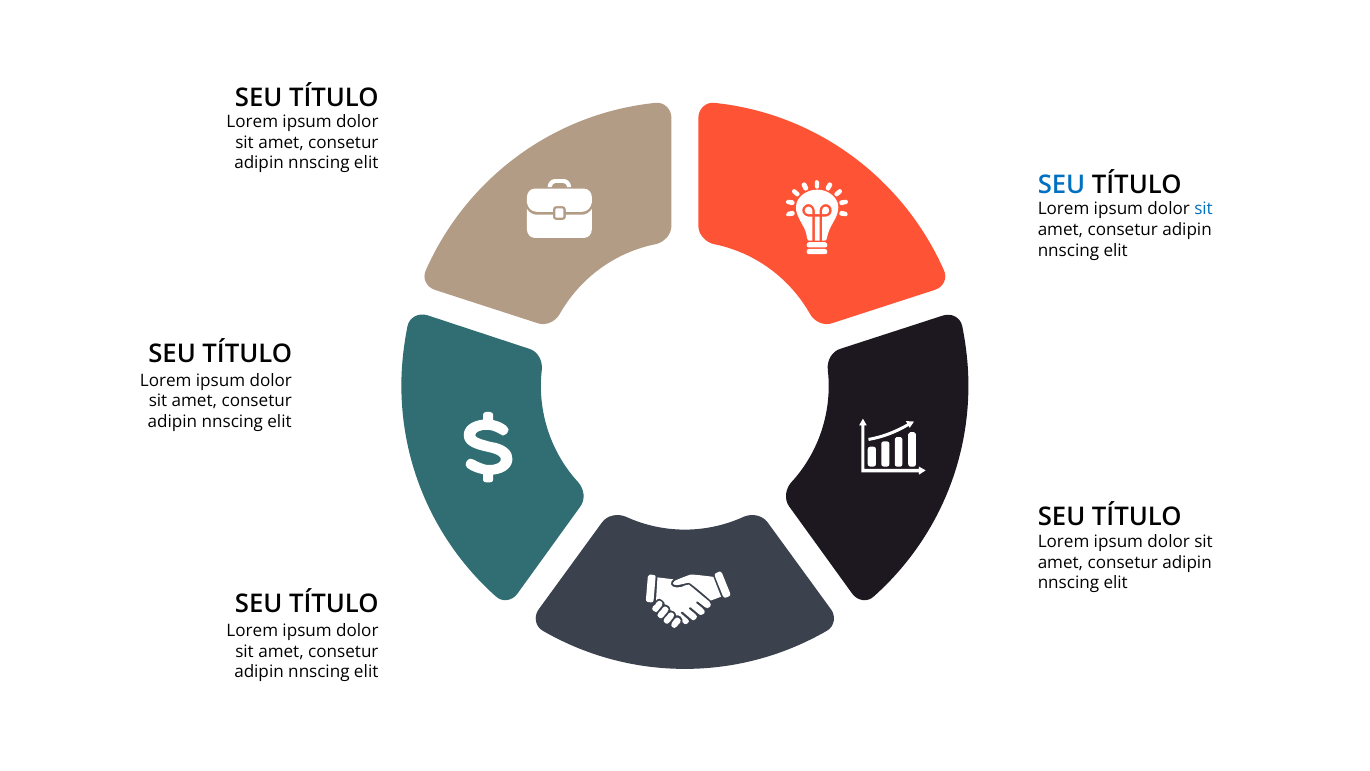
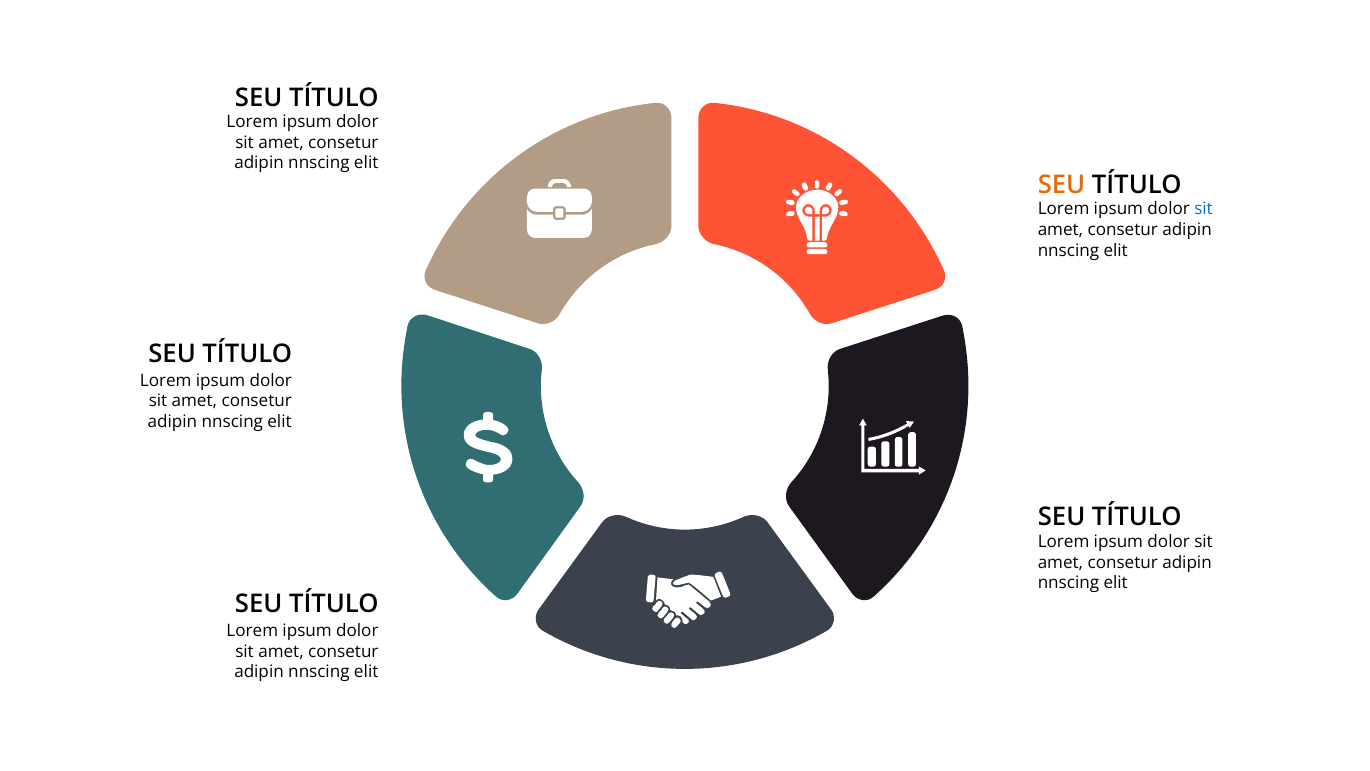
SEU colour: blue -> orange (1062, 185)
